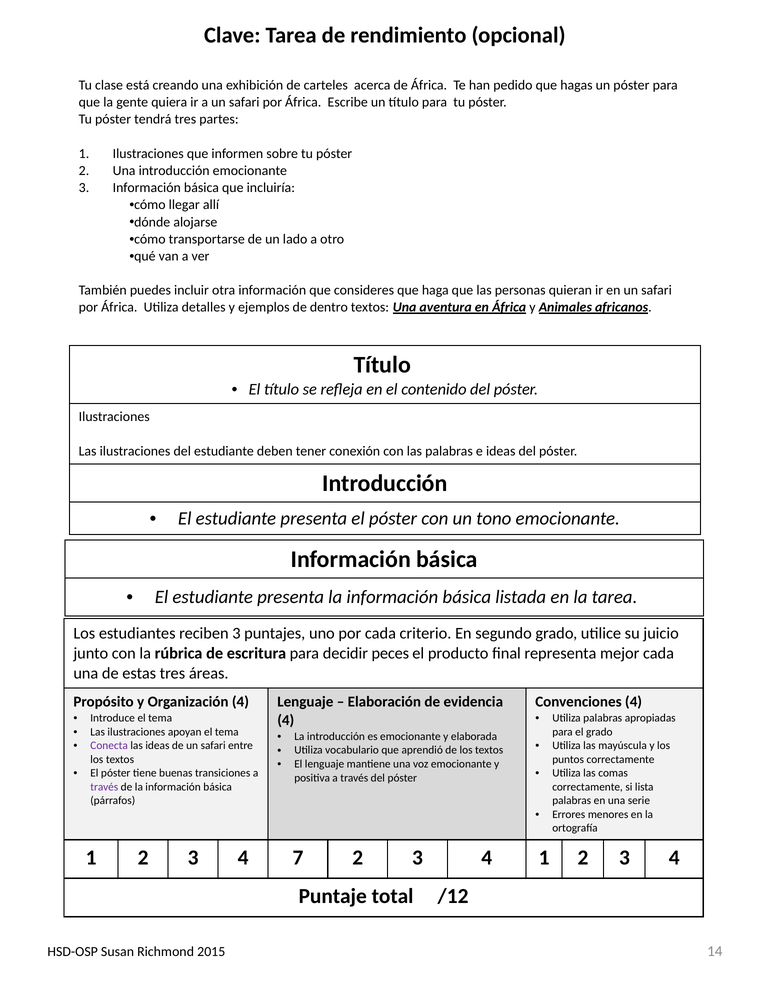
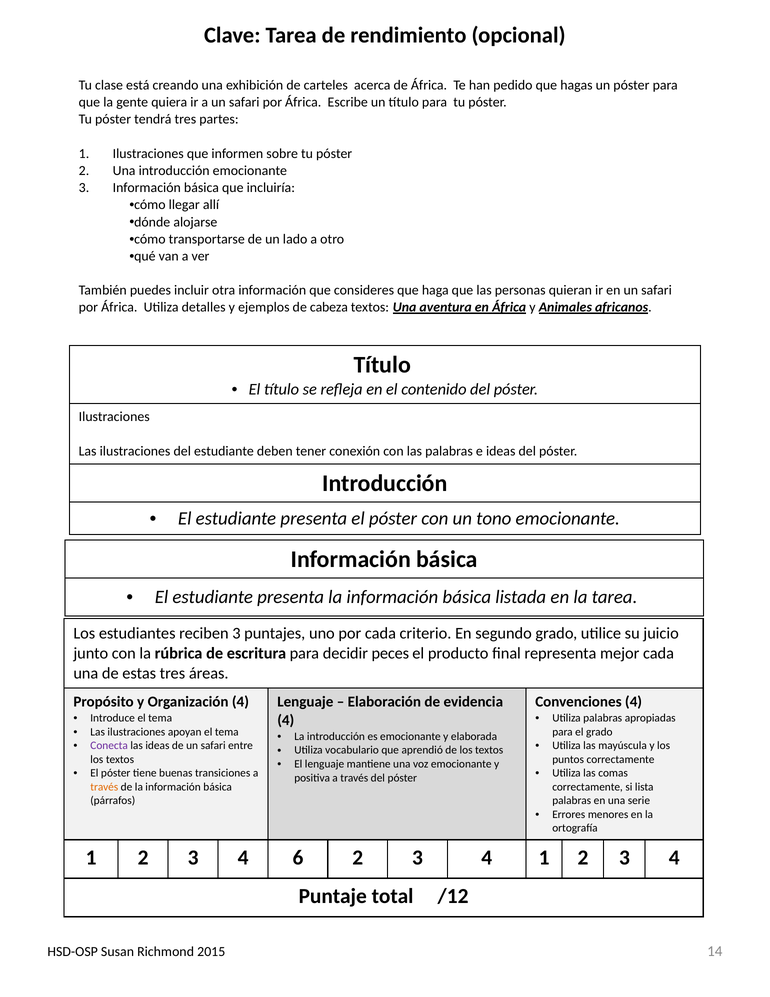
dentro: dentro -> cabeza (329, 307)
través colour: purple -> orange (104, 786)
7: 7 -> 6 (298, 857)
